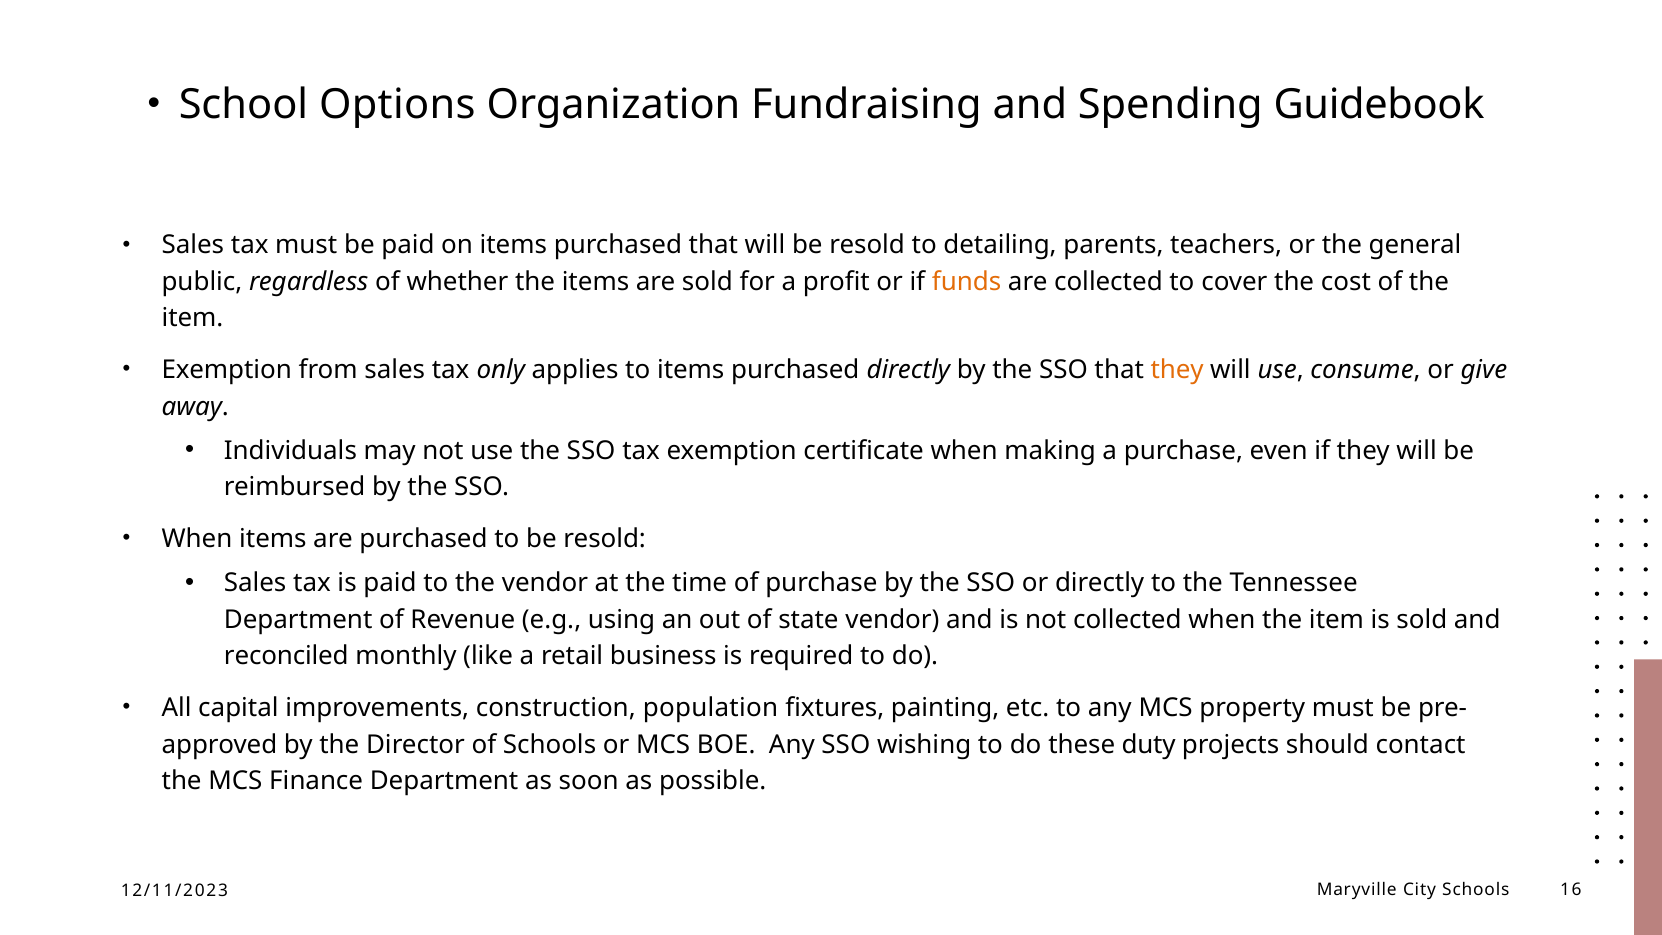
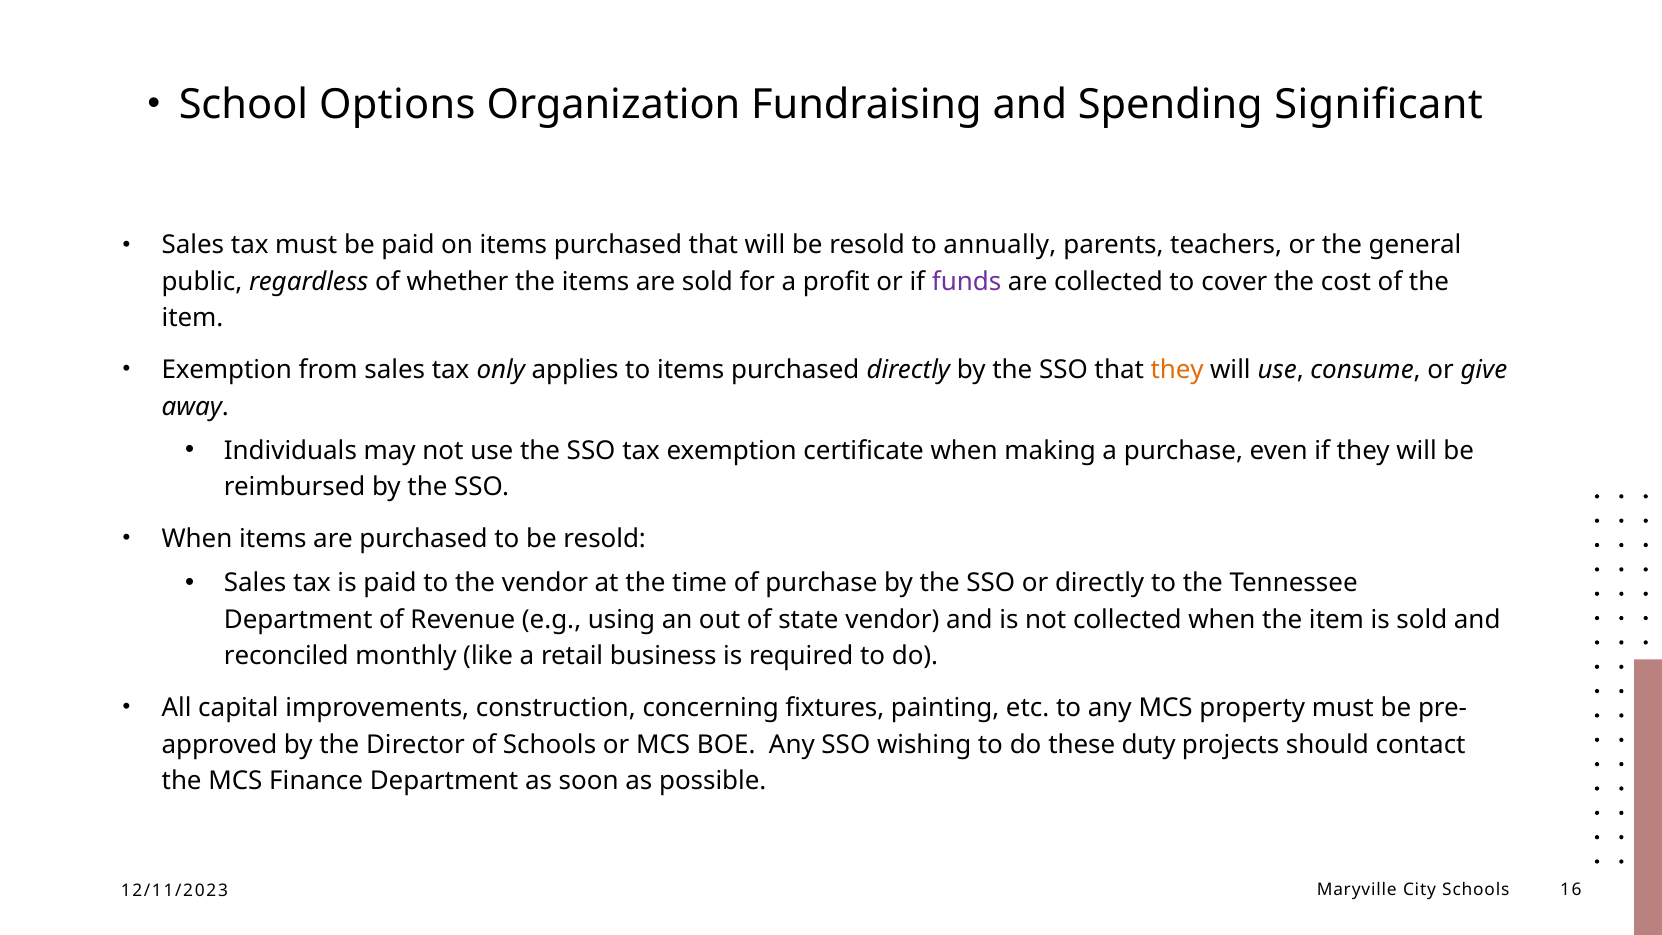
Guidebook: Guidebook -> Significant (1379, 105)
detailing: detailing -> annually (1000, 245)
funds colour: orange -> purple (967, 282)
population: population -> concerning (711, 708)
